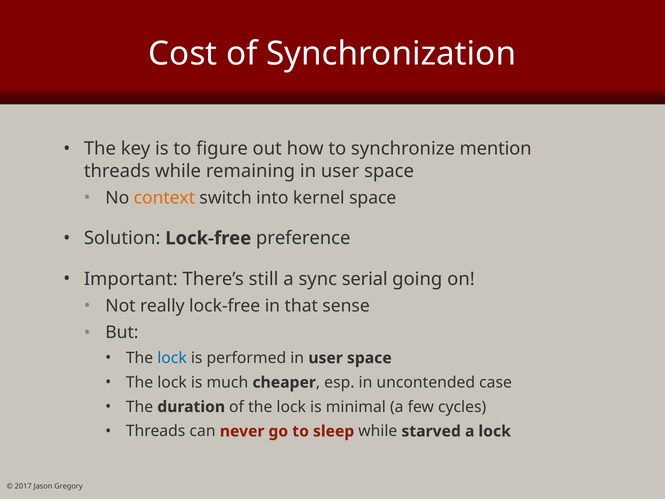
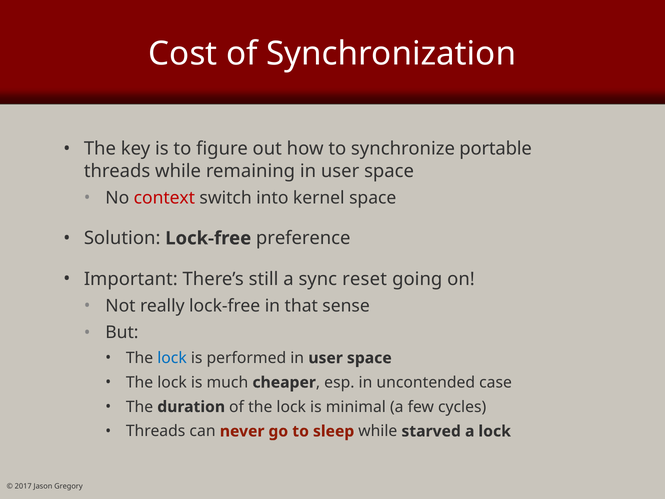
mention: mention -> portable (496, 149)
context colour: orange -> red (164, 198)
serial: serial -> reset (365, 279)
